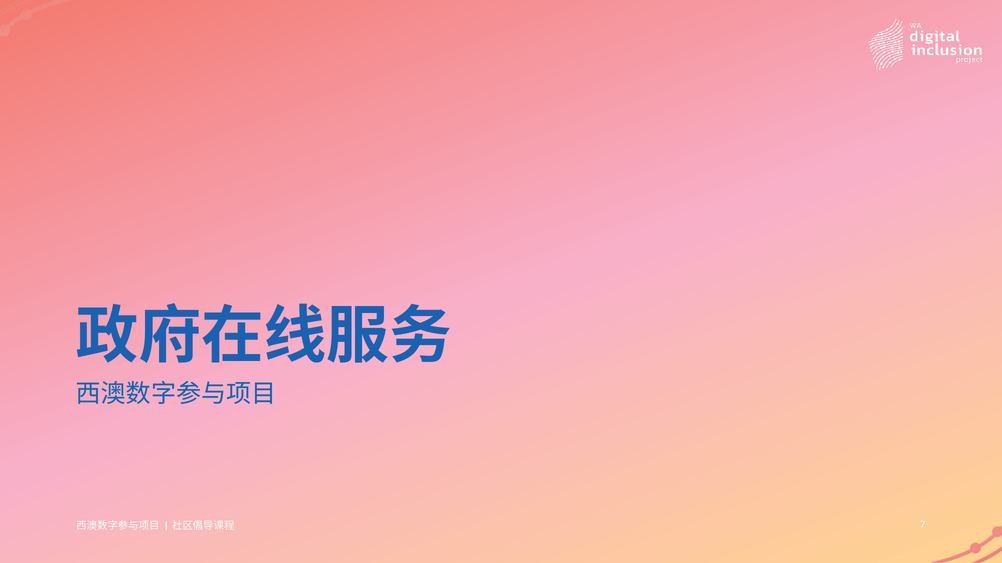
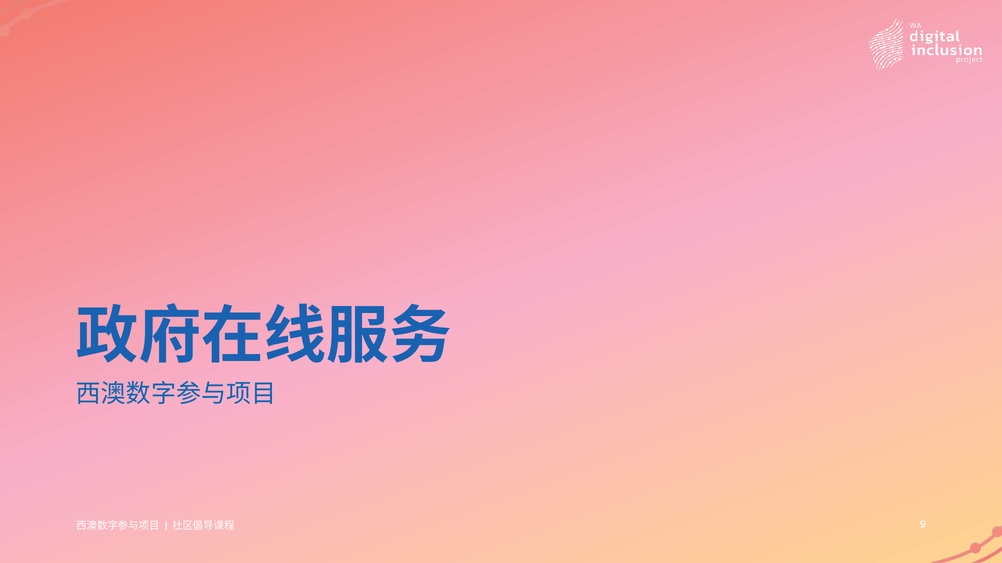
7: 7 -> 9 (923, 525)
